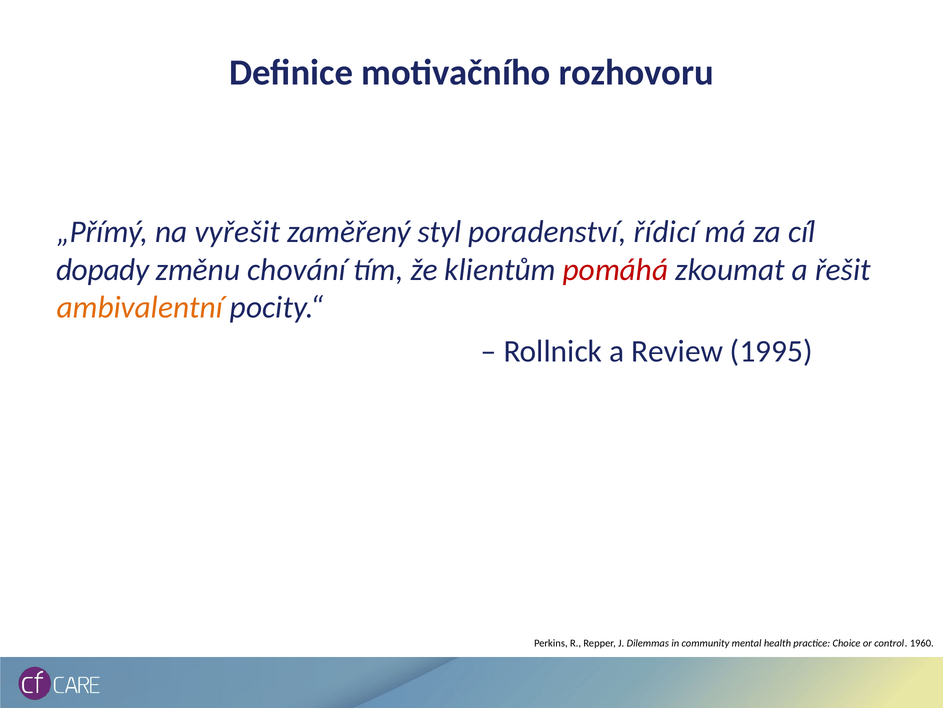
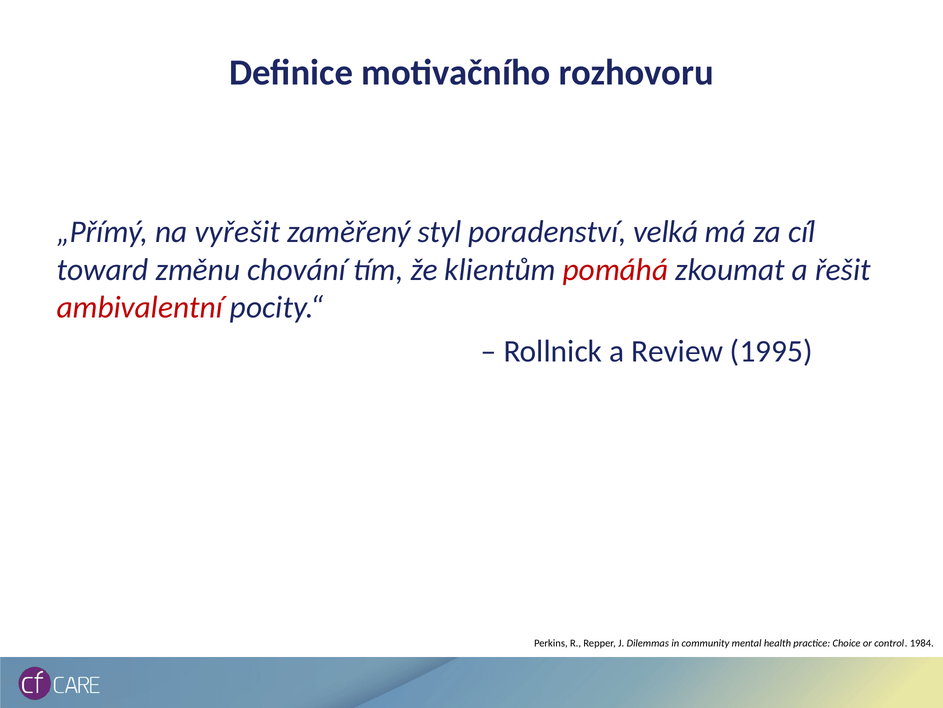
řídicí: řídicí -> velká (666, 232)
dopady: dopady -> toward (103, 269)
ambivalentní colour: orange -> red (140, 307)
1960: 1960 -> 1984 (922, 642)
